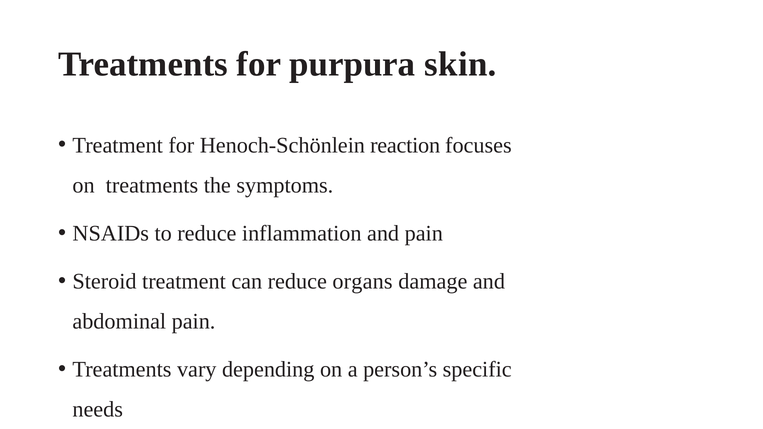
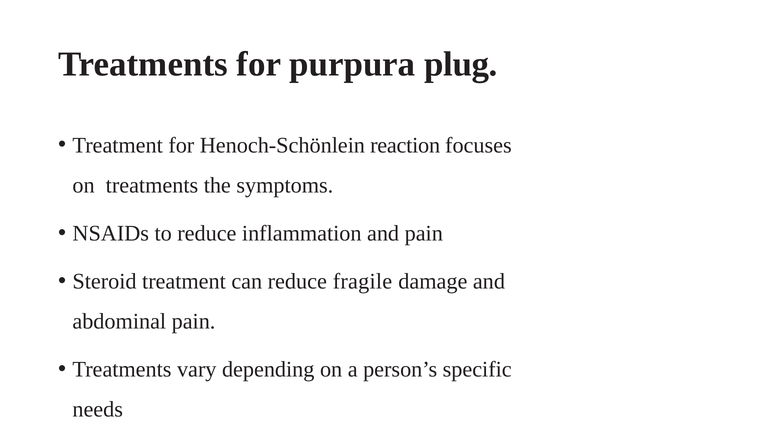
skin: skin -> plug (461, 64)
organs: organs -> fragile (363, 282)
